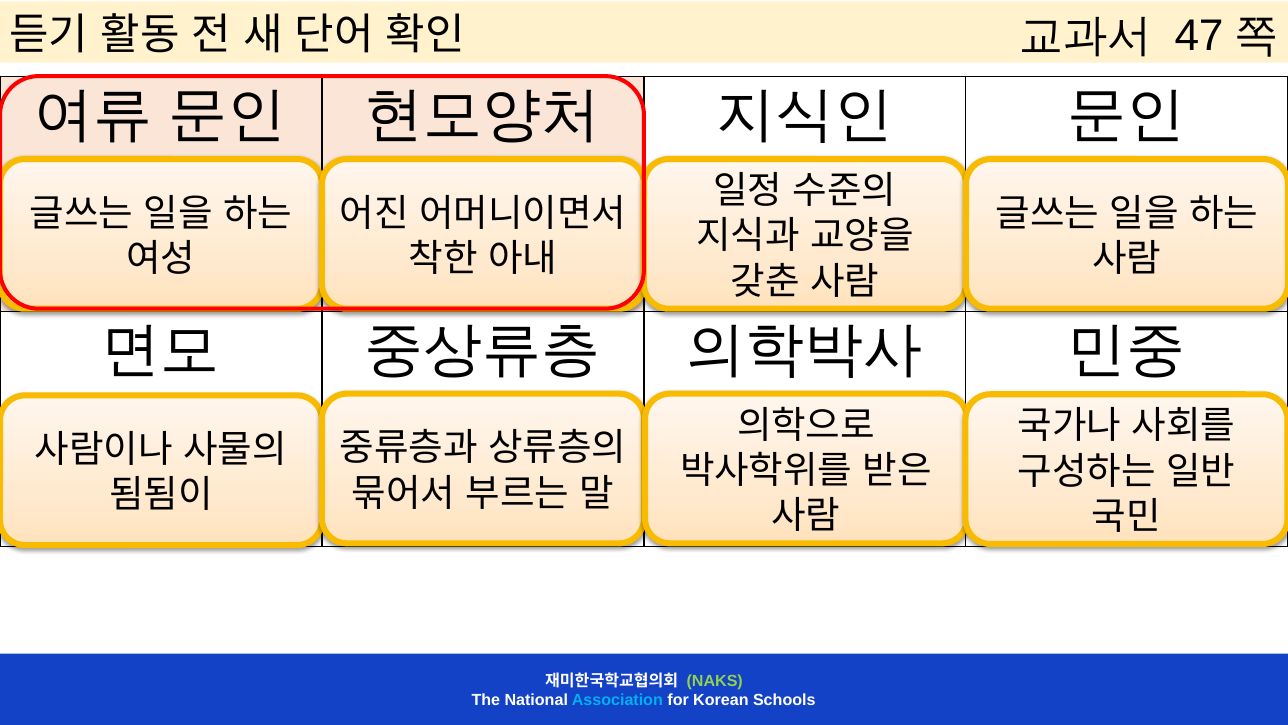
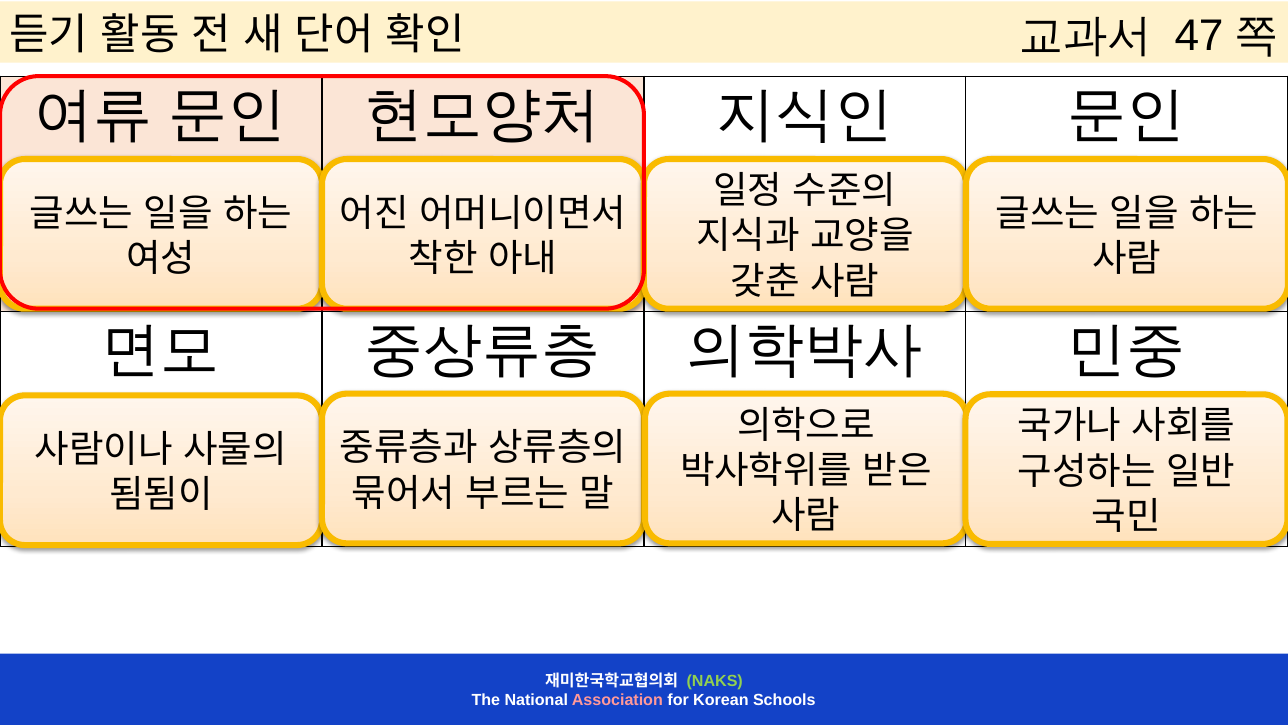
Association colour: light blue -> pink (617, 700)
